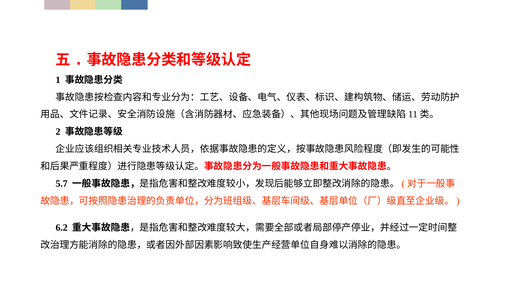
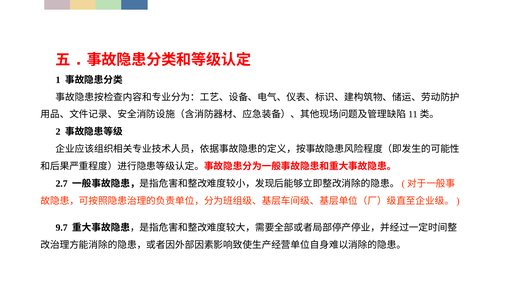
5.7: 5.7 -> 2.7 (62, 184)
6.2: 6.2 -> 9.7 (62, 228)
